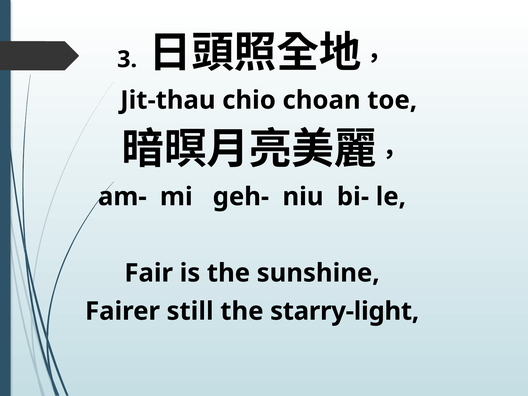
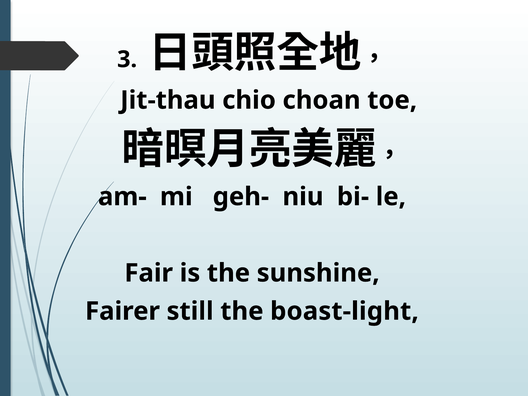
starry-light: starry-light -> boast-light (344, 311)
